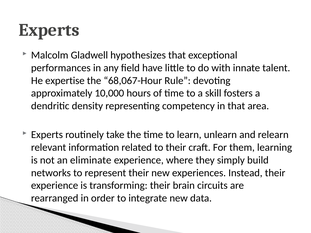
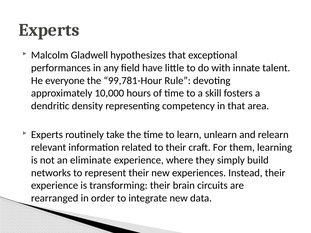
expertise: expertise -> everyone (65, 81)
68,067-Hour: 68,067-Hour -> 99,781-Hour (133, 81)
